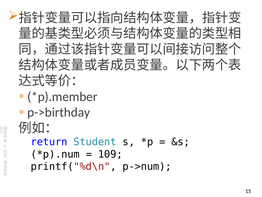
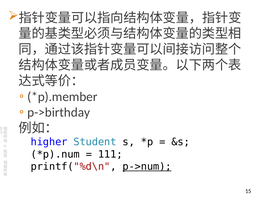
return: return -> higher (49, 142)
109: 109 -> 111 (110, 154)
p->num underline: none -> present (147, 166)
